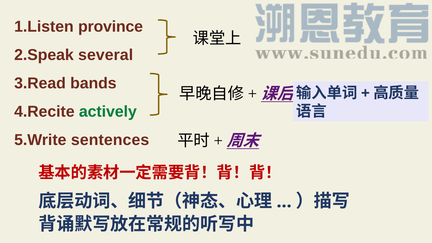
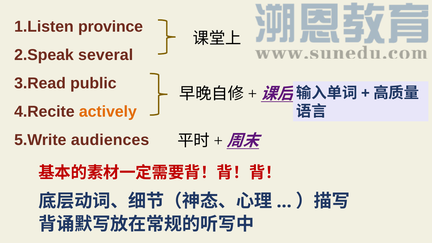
bands: bands -> public (93, 83)
actively colour: green -> orange (108, 112)
sentences: sentences -> audiences (110, 140)
